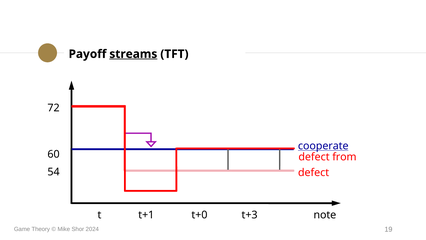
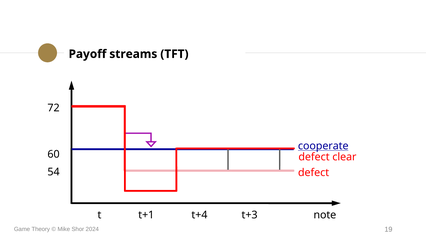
streams underline: present -> none (133, 54)
from: from -> clear (344, 157)
t+0: t+0 -> t+4 (199, 215)
